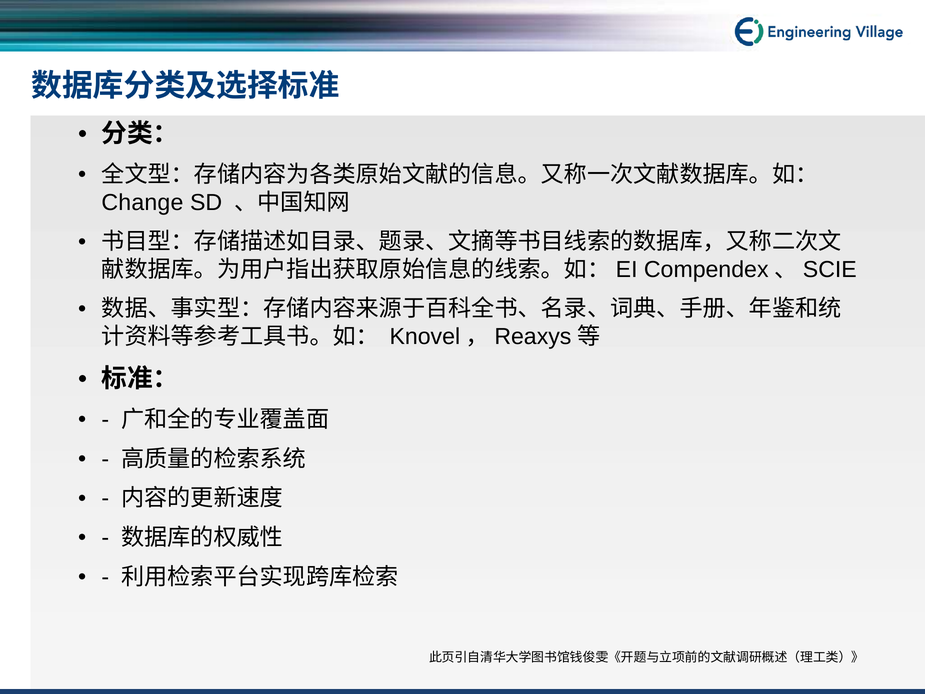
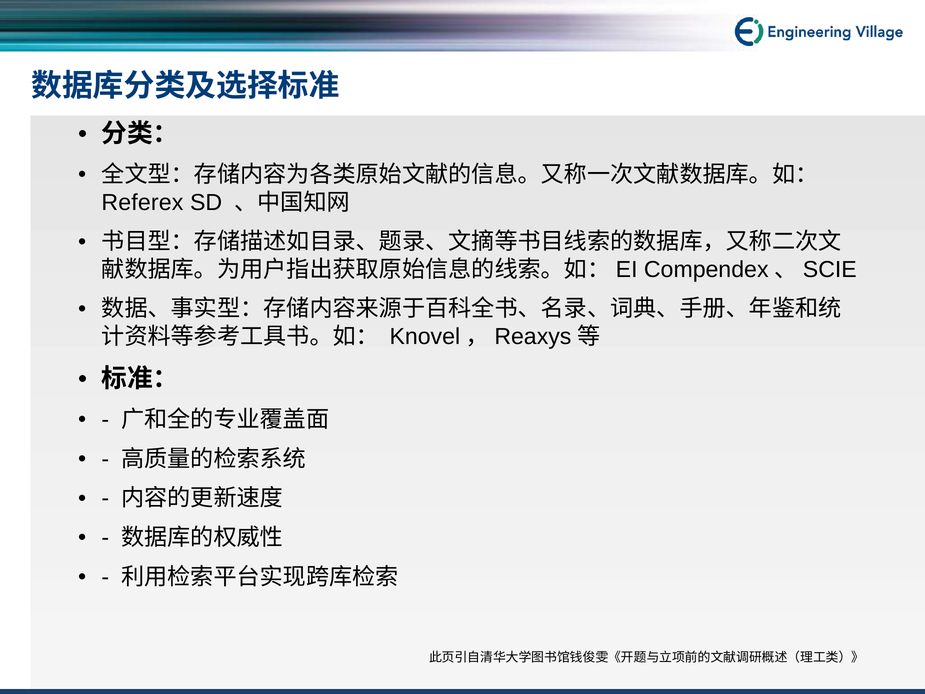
Change: Change -> Referex (142, 202)
